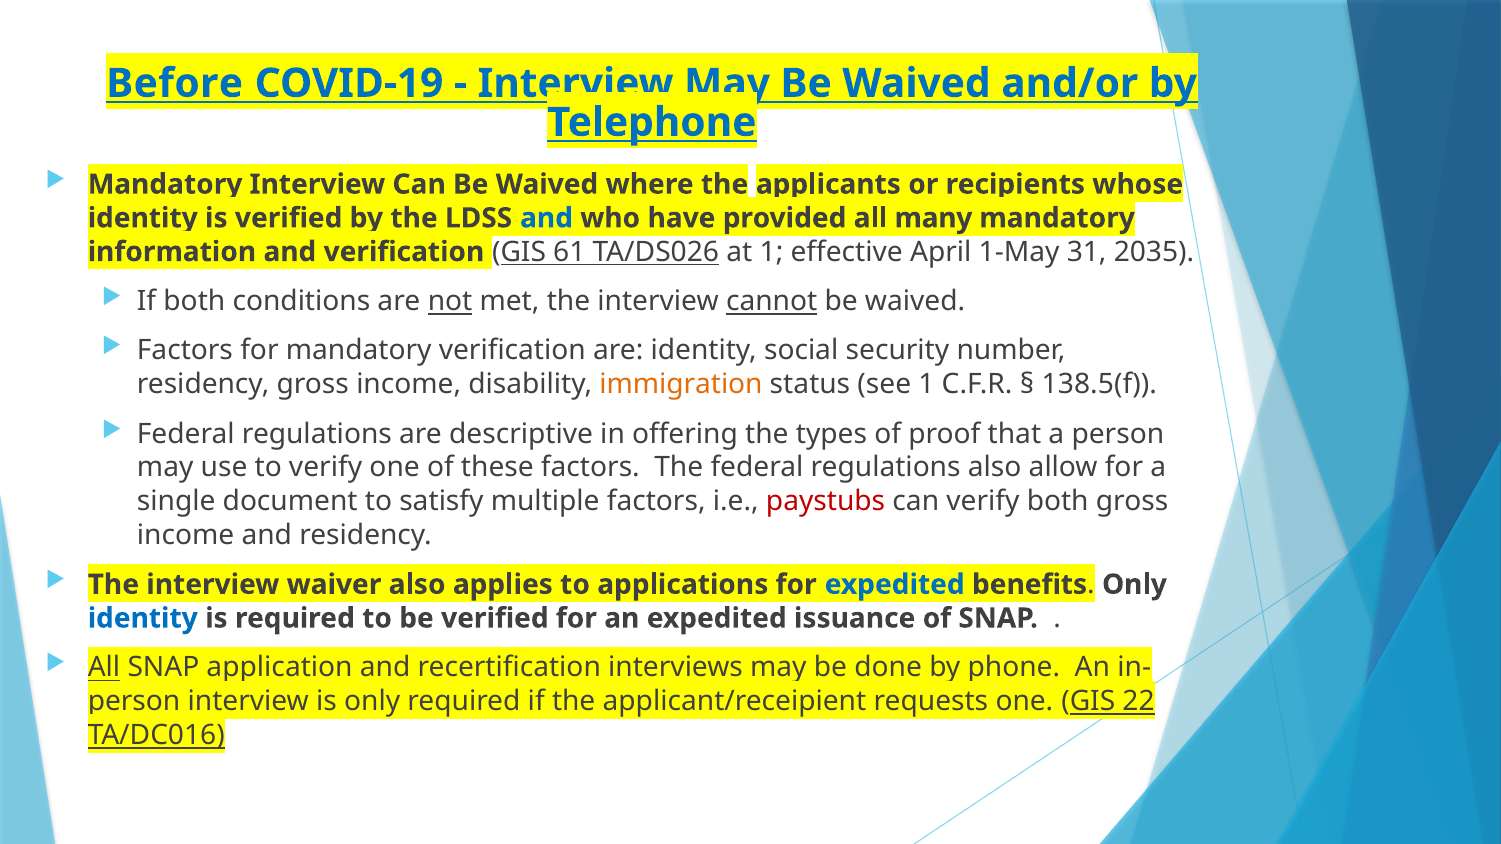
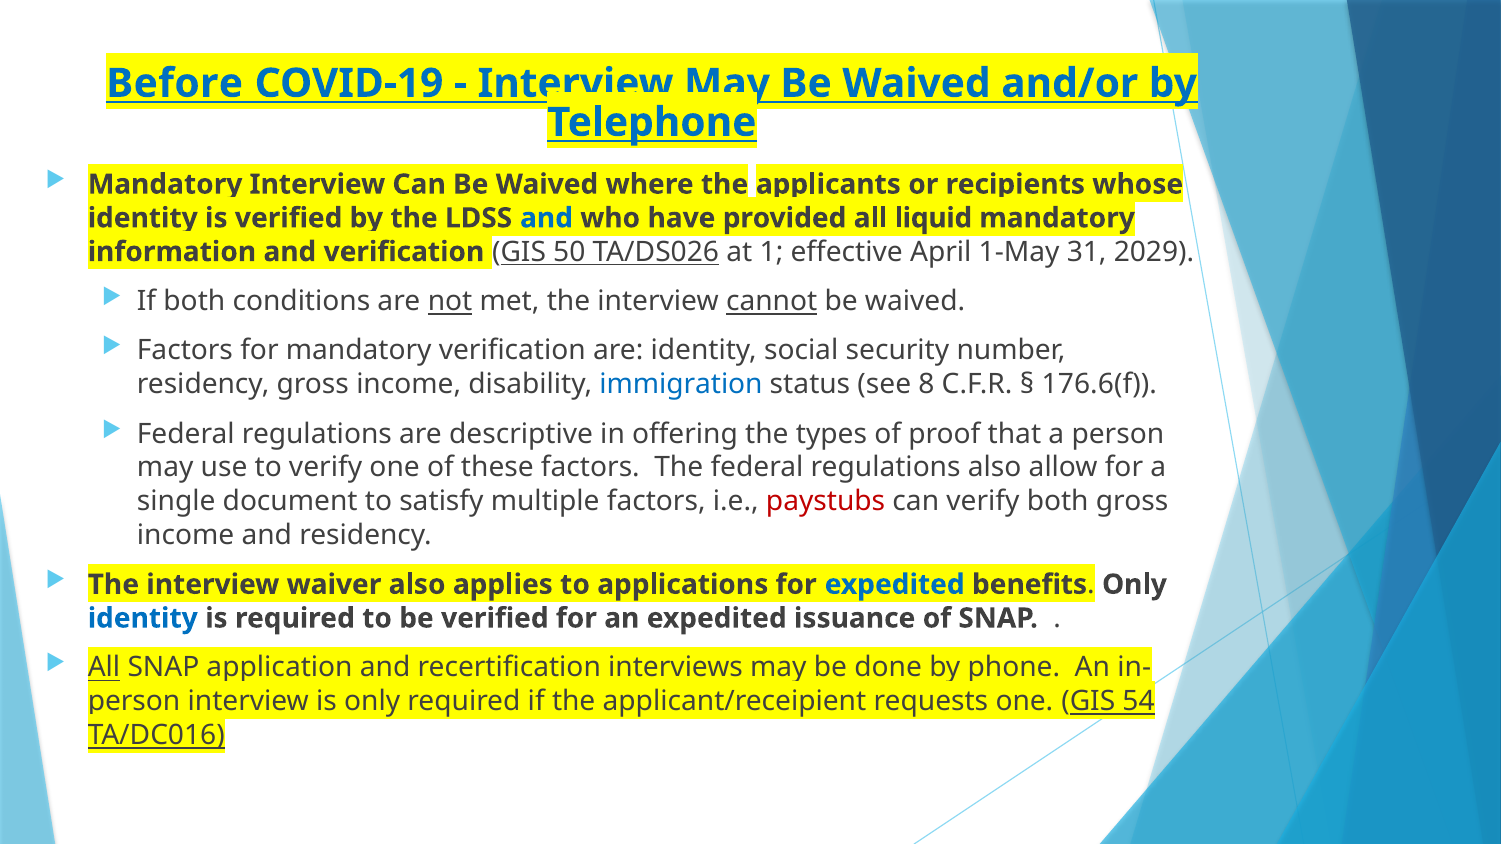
many: many -> liquid (933, 218)
61: 61 -> 50 (569, 252)
2035: 2035 -> 2029 (1154, 252)
immigration colour: orange -> blue (681, 385)
see 1: 1 -> 8 (926, 385)
138.5(f: 138.5(f -> 176.6(f (1099, 385)
22: 22 -> 54 (1139, 702)
